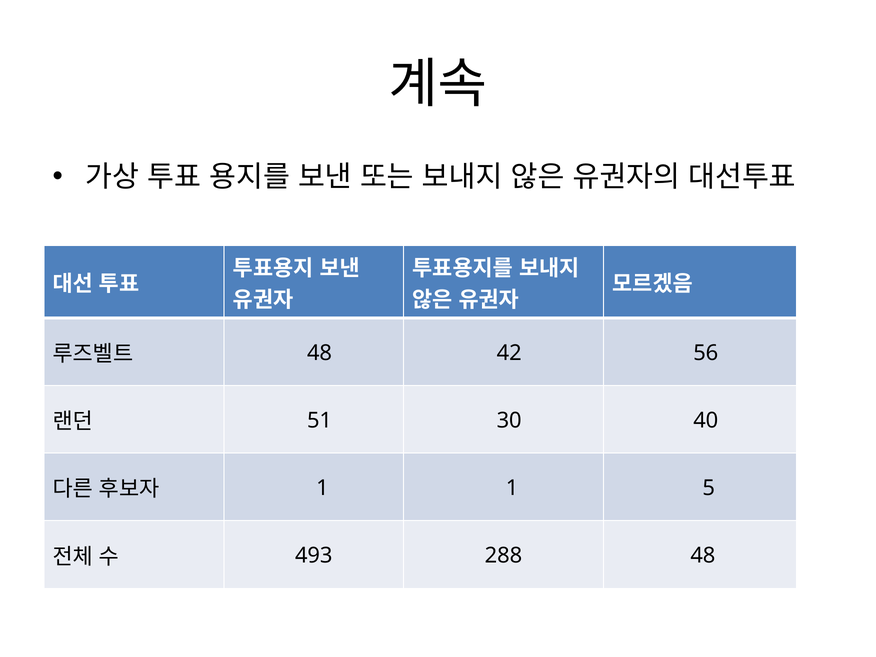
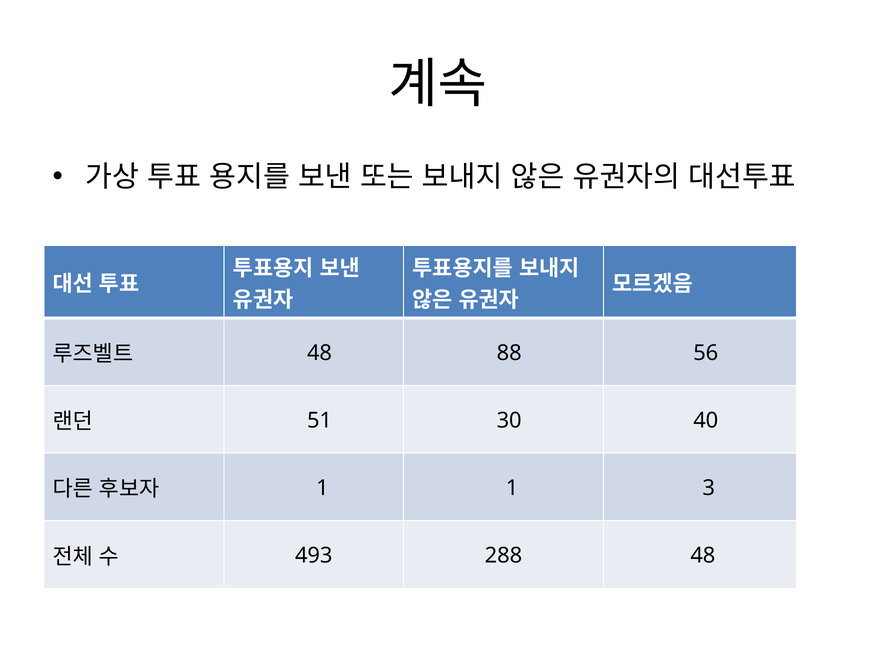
42: 42 -> 88 (509, 353)
5: 5 -> 3 (709, 488)
